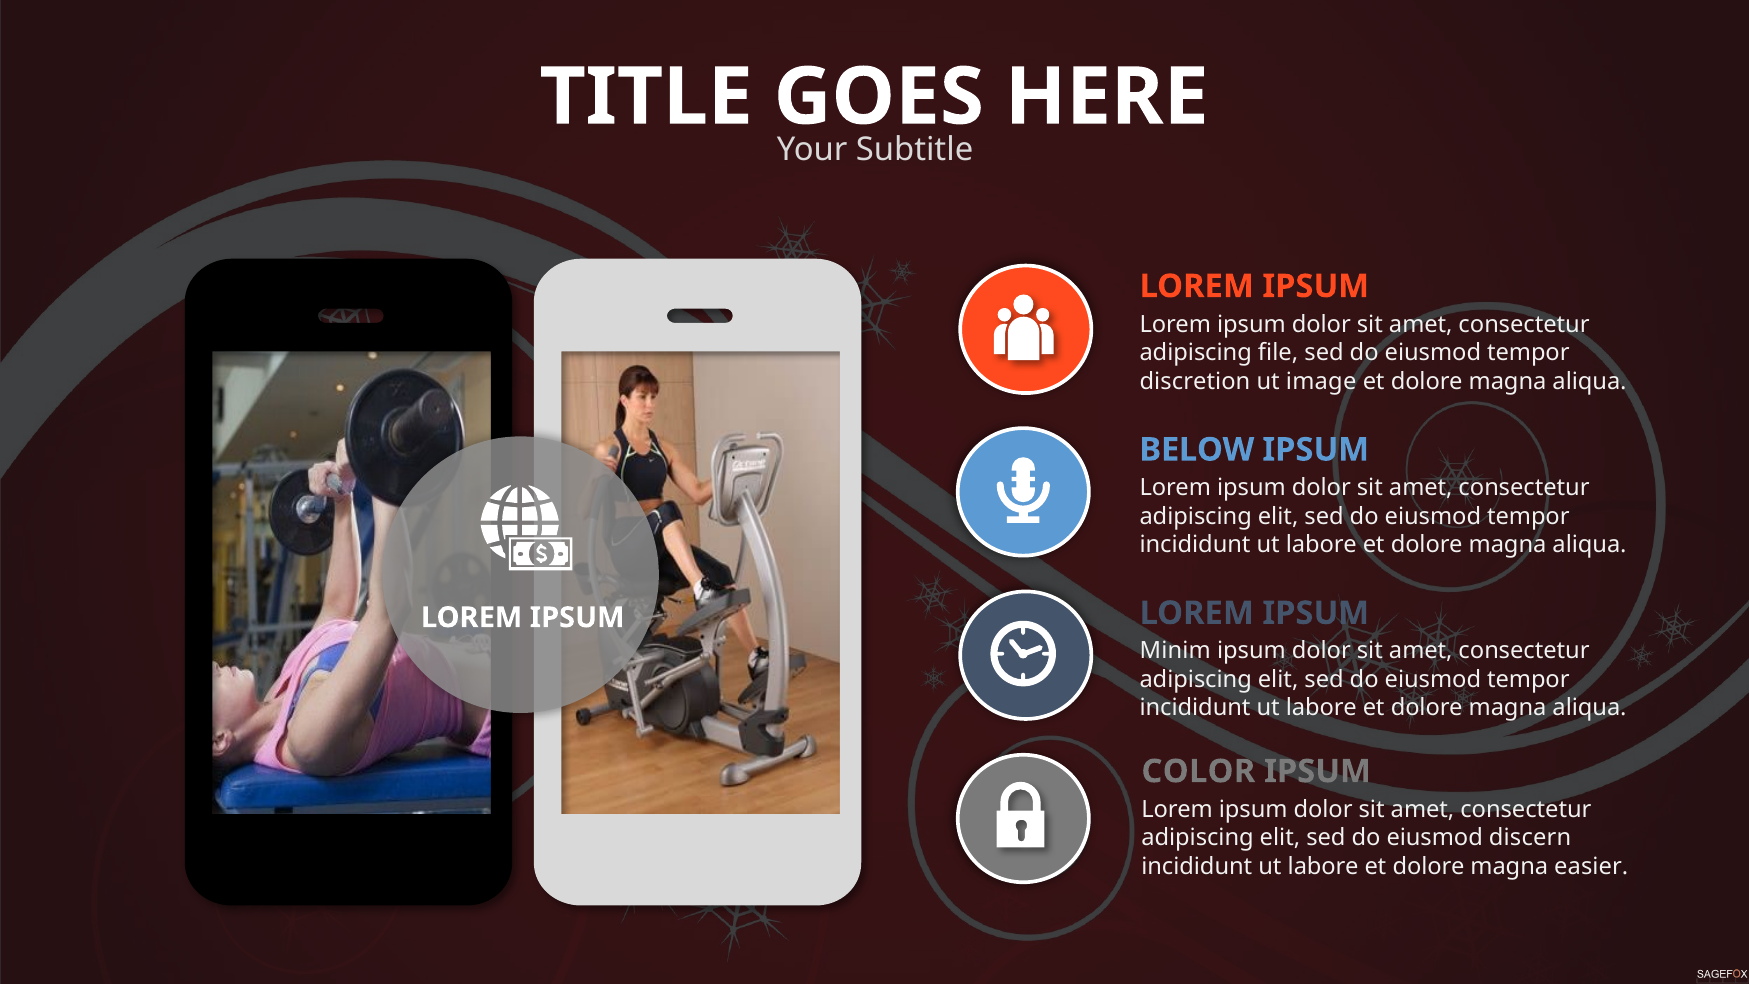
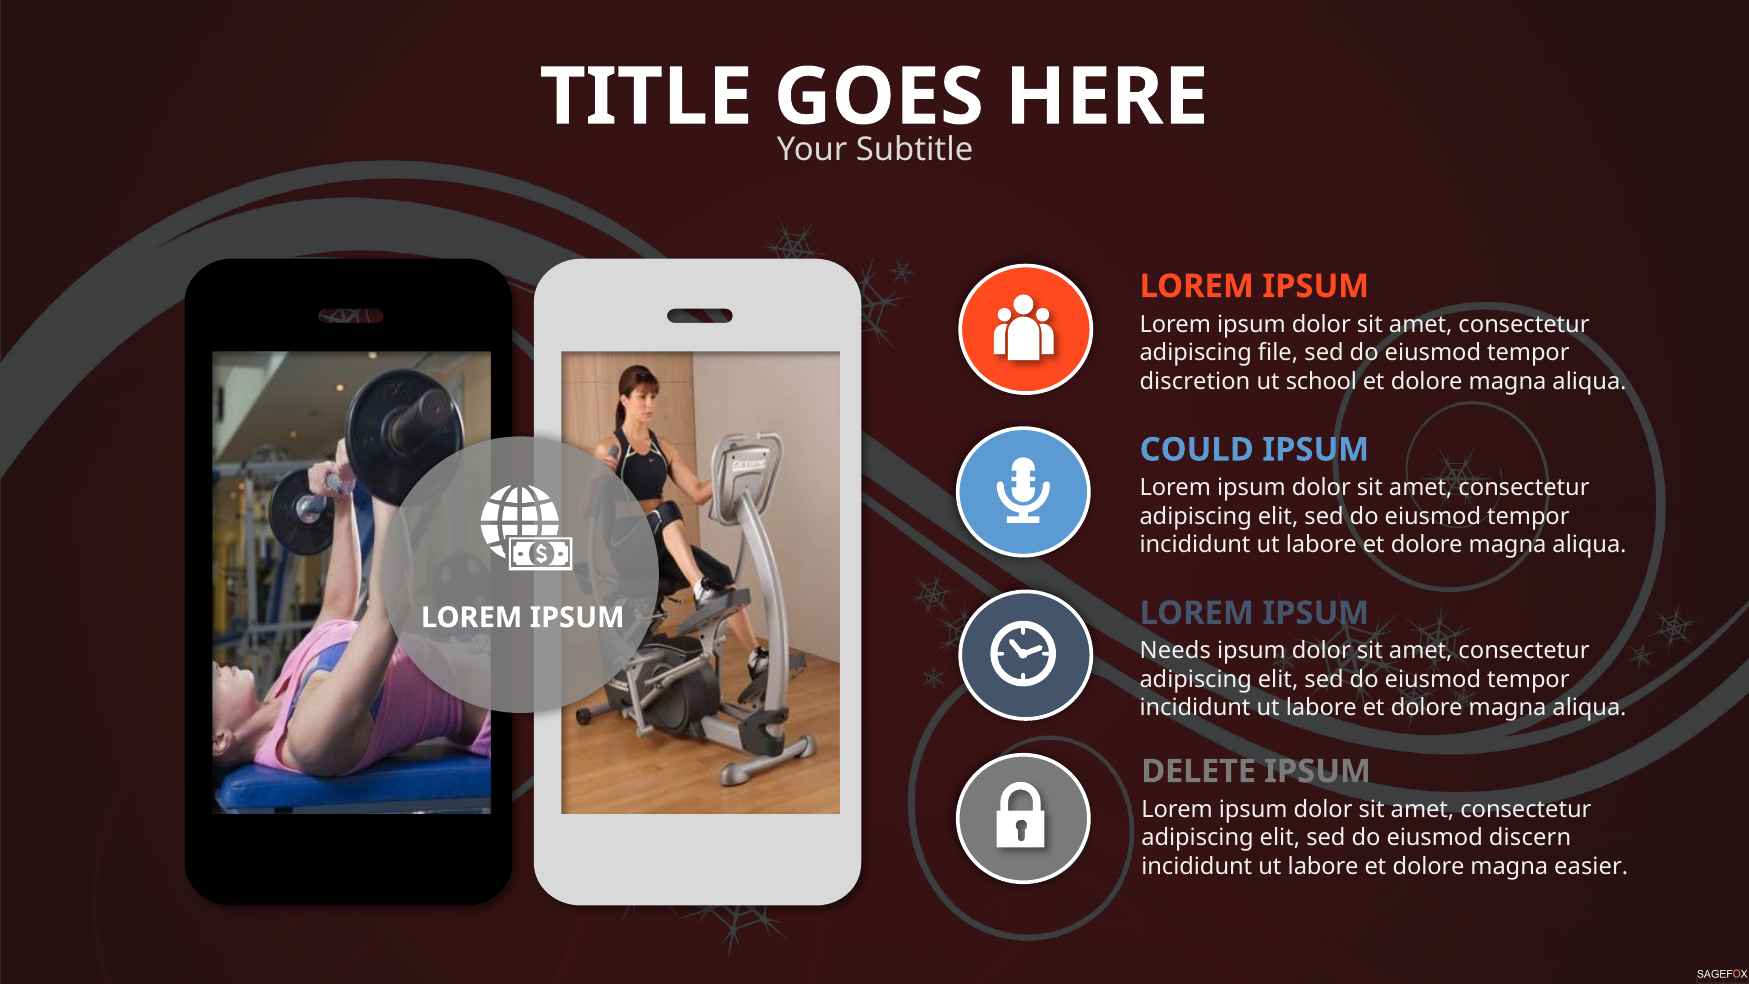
image: image -> school (1321, 381)
BELOW: BELOW -> COULD (1197, 450)
Minim: Minim -> Needs (1175, 651)
COLOR: COLOR -> DELETE (1199, 771)
